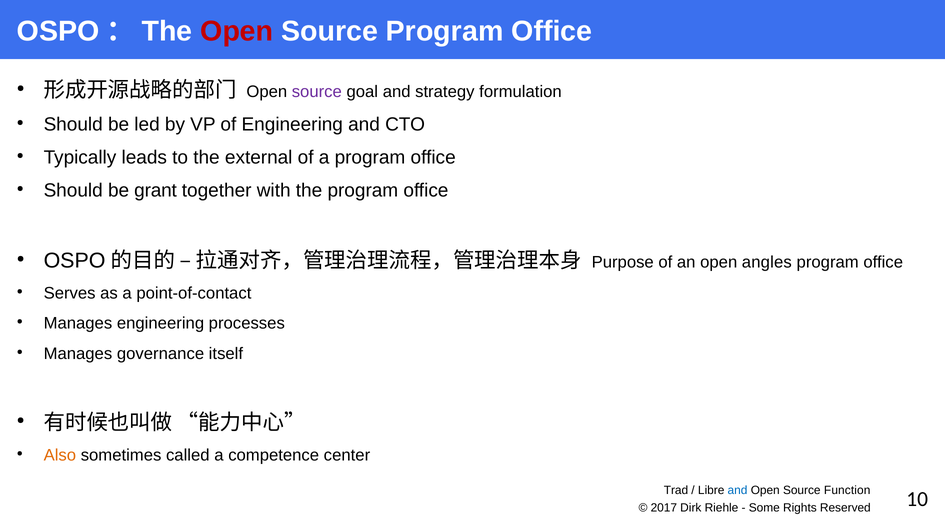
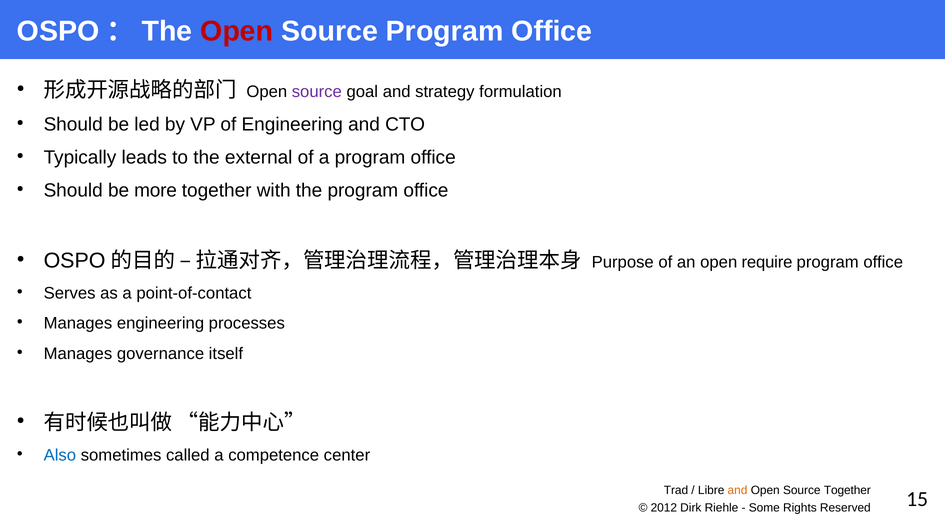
grant: grant -> more (156, 190)
angles: angles -> require (767, 262)
Also colour: orange -> blue (60, 455)
and colour: blue -> orange (738, 490)
Source Function: Function -> Together (847, 490)
2017: 2017 -> 2012 (664, 507)
10: 10 -> 15 (917, 499)
